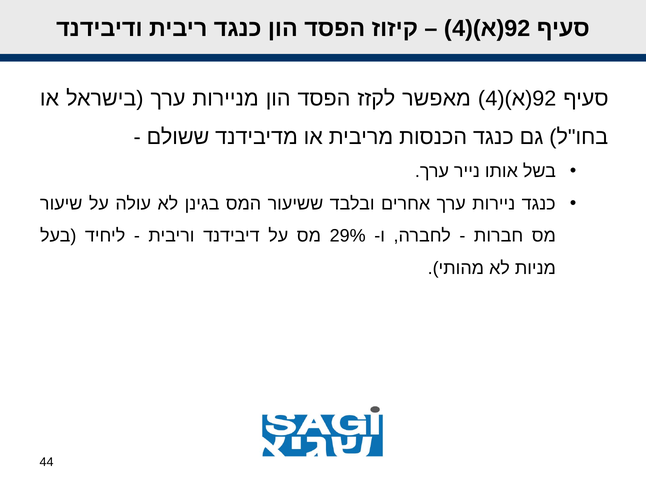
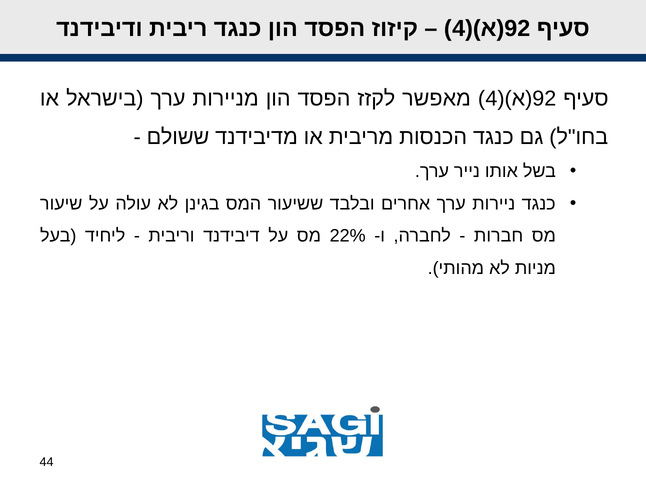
29%: 29% -> 22% (348, 236)
